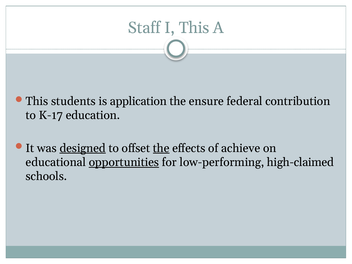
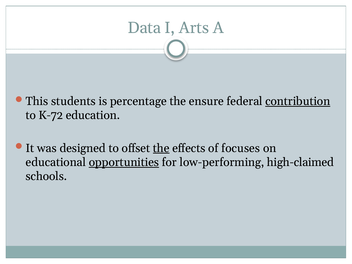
Staff: Staff -> Data (144, 28)
I This: This -> Arts (194, 28)
application: application -> percentage (138, 101)
contribution underline: none -> present (298, 101)
K-17: K-17 -> K-72 (51, 115)
designed underline: present -> none (83, 148)
achieve: achieve -> focuses (241, 148)
